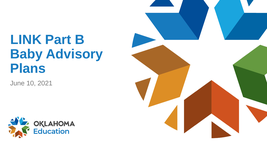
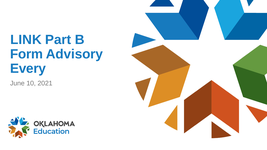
Baby: Baby -> Form (26, 54)
Plans: Plans -> Every (28, 69)
